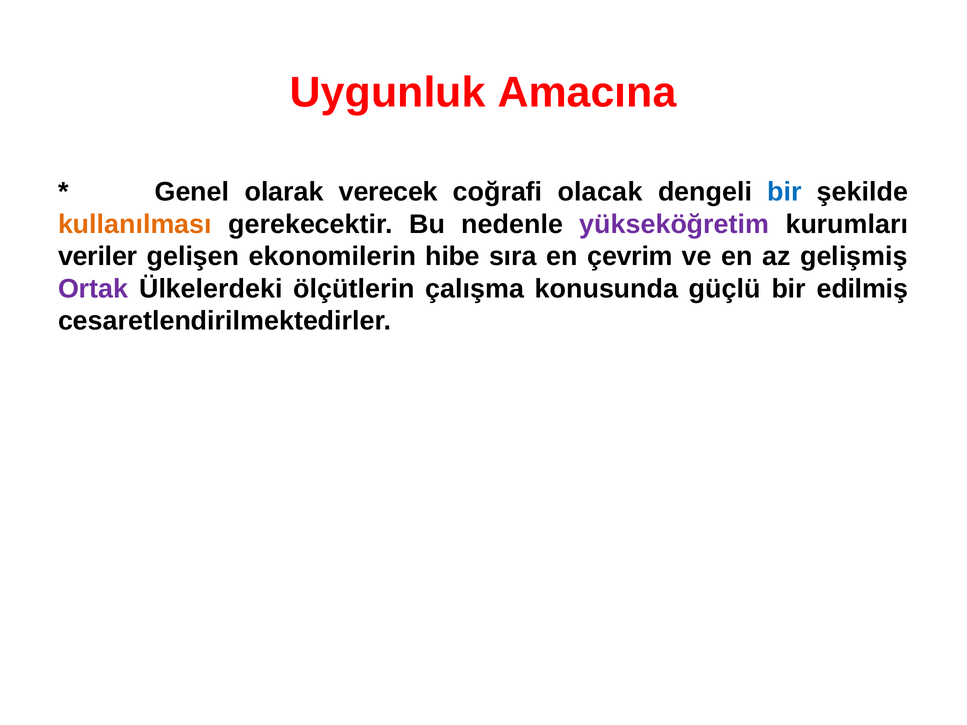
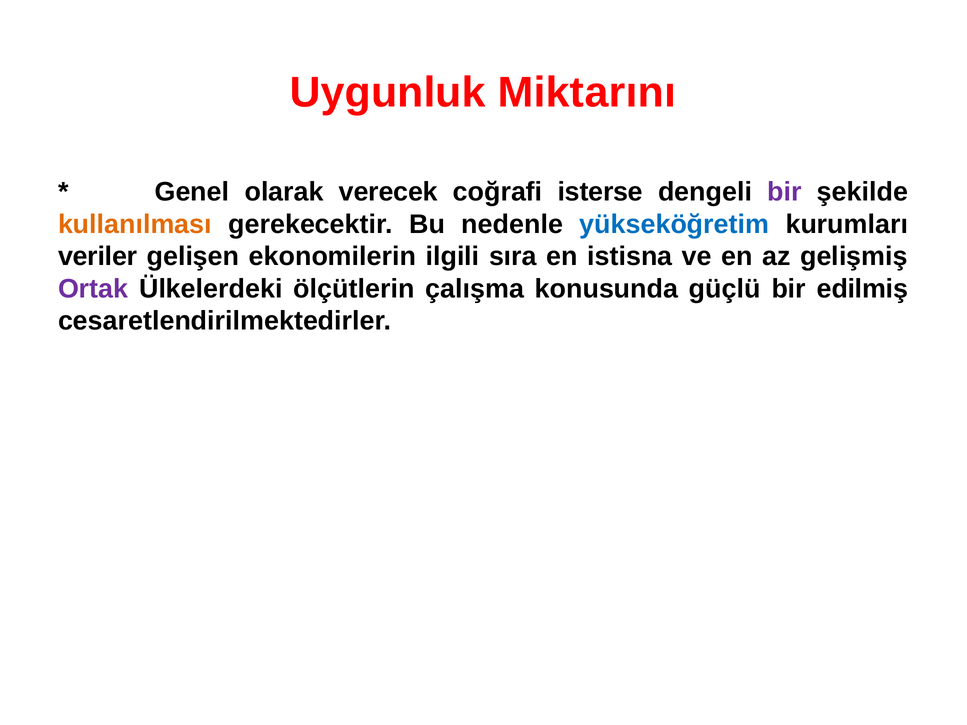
Amacına: Amacına -> Miktarını (587, 92)
olacak: olacak -> isterse (600, 192)
bir colour: blue -> purple (785, 192)
yükseköğretim colour: purple -> blue (674, 224)
hibe: hibe -> ilgili (453, 257)
çevrim: çevrim -> istisna (630, 257)
